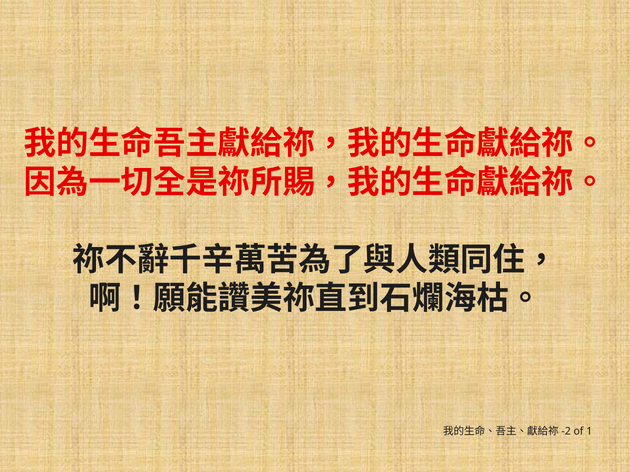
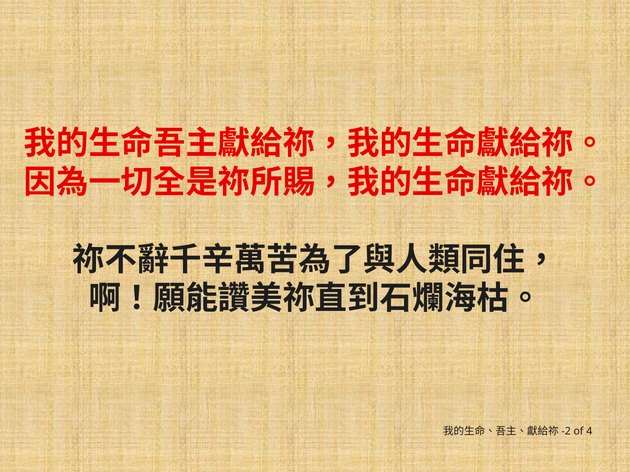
1: 1 -> 4 (589, 432)
